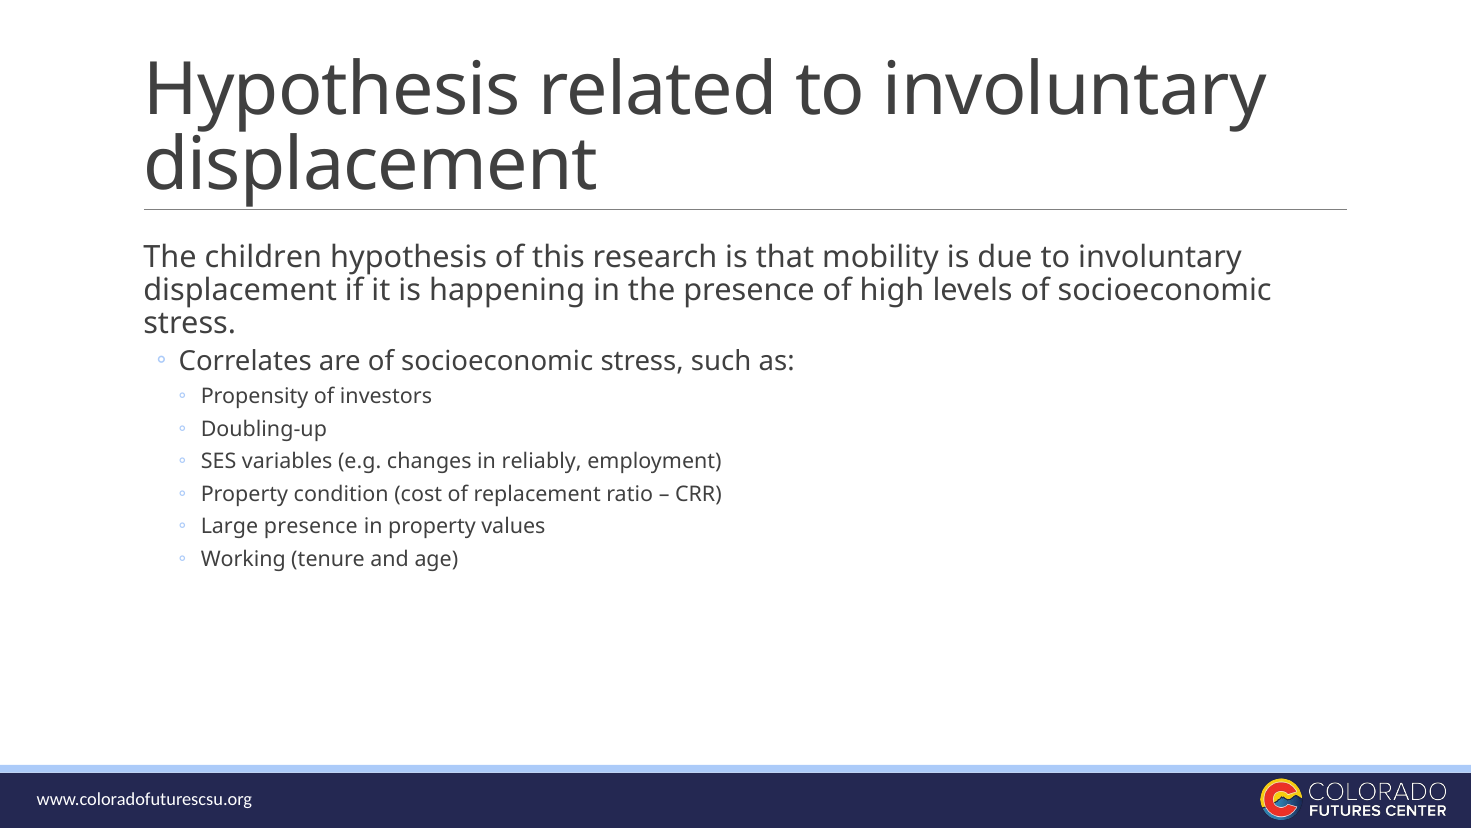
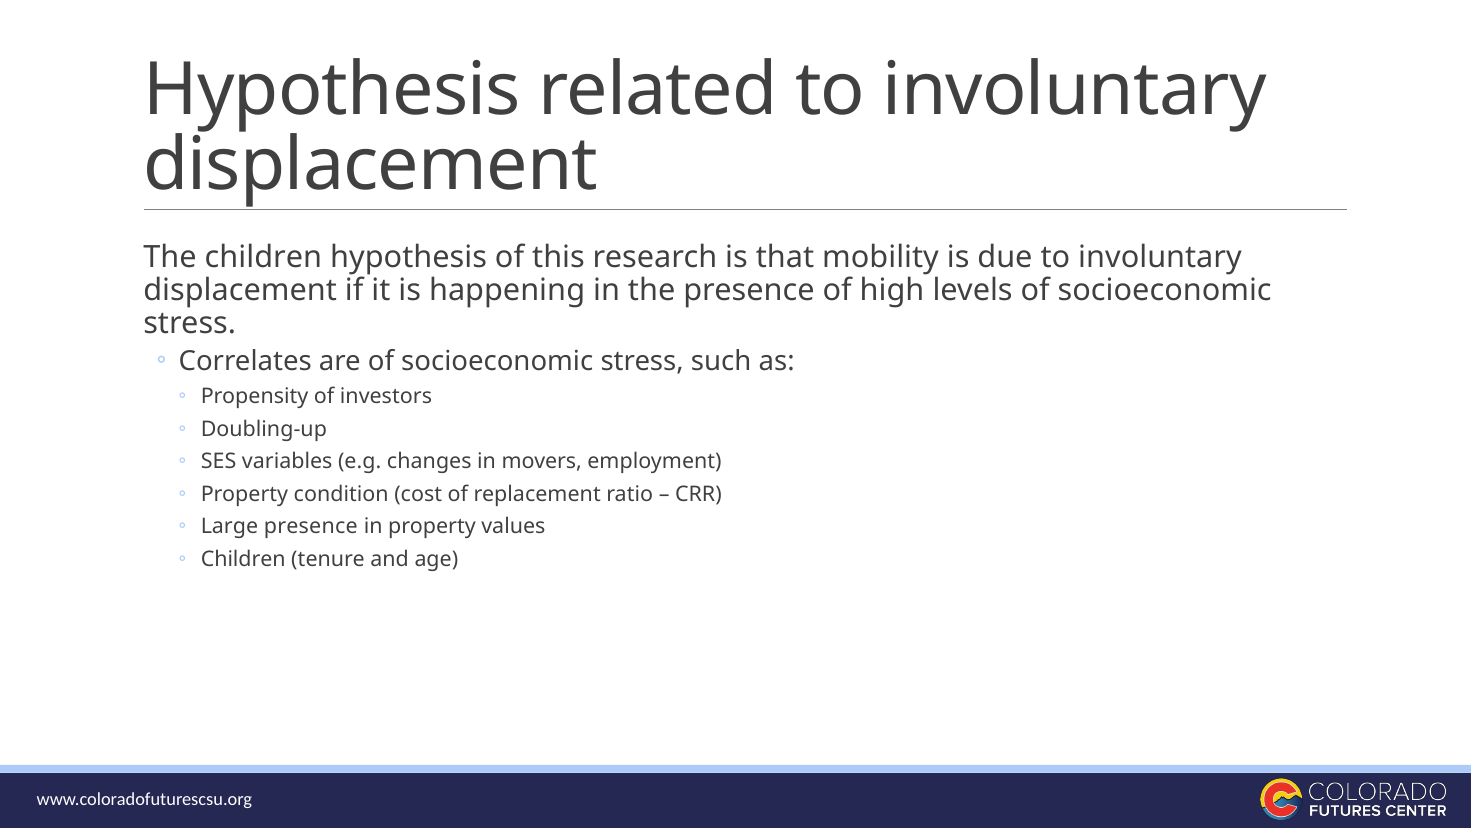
reliably: reliably -> movers (542, 461)
Working: Working -> Children (243, 559)
